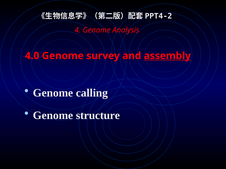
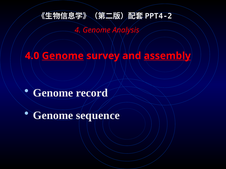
Genome underline: none -> present (63, 56)
calling: calling -> record (92, 93)
structure: structure -> sequence (98, 116)
